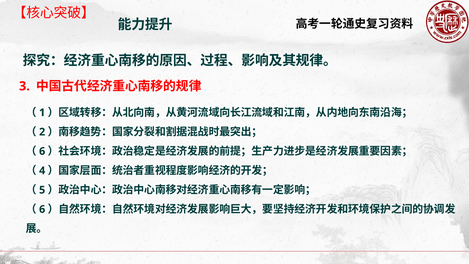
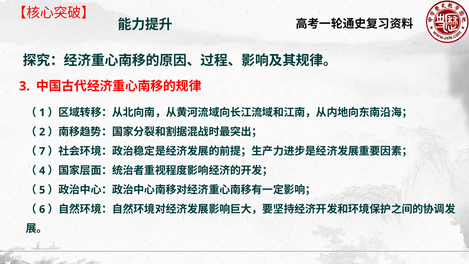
6: 6 -> 7 (42, 151)
